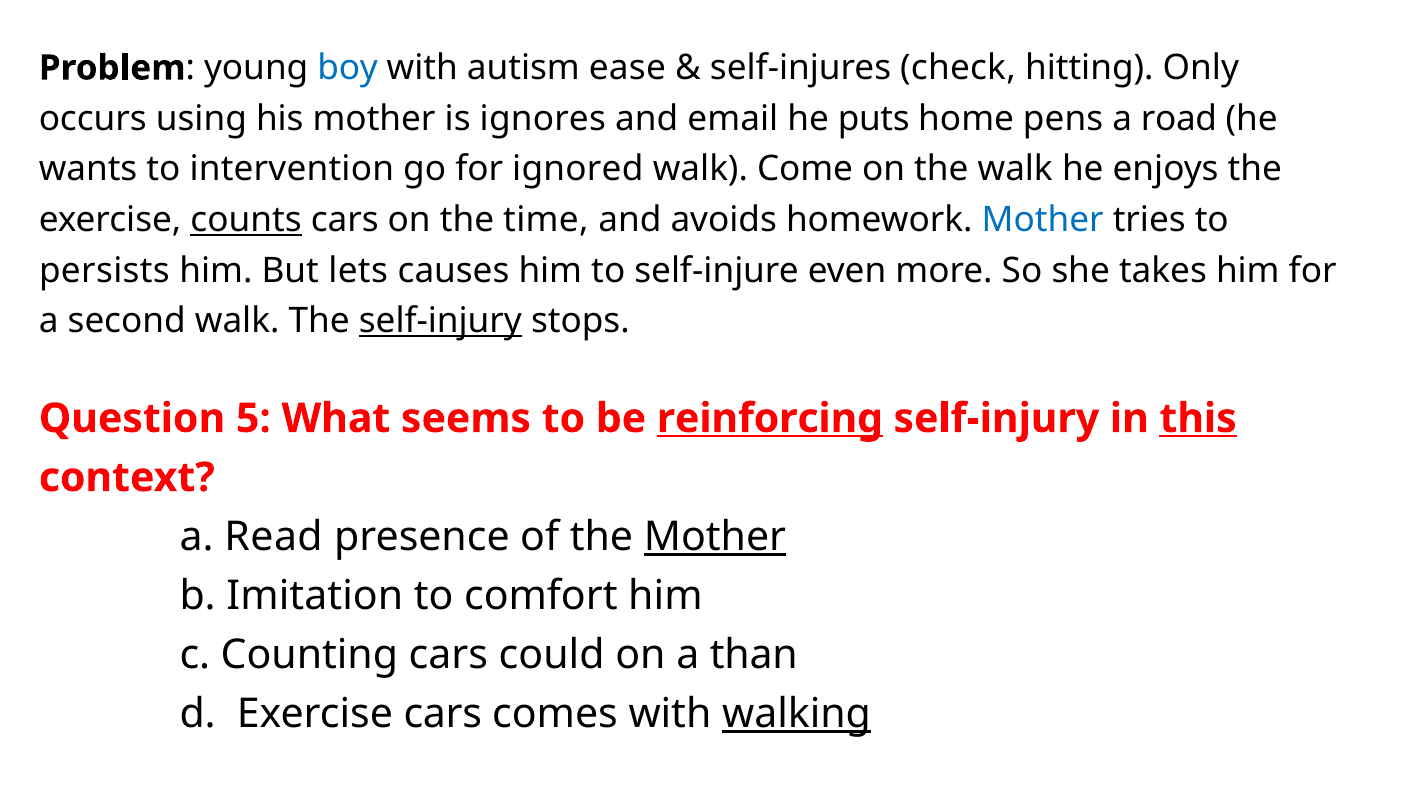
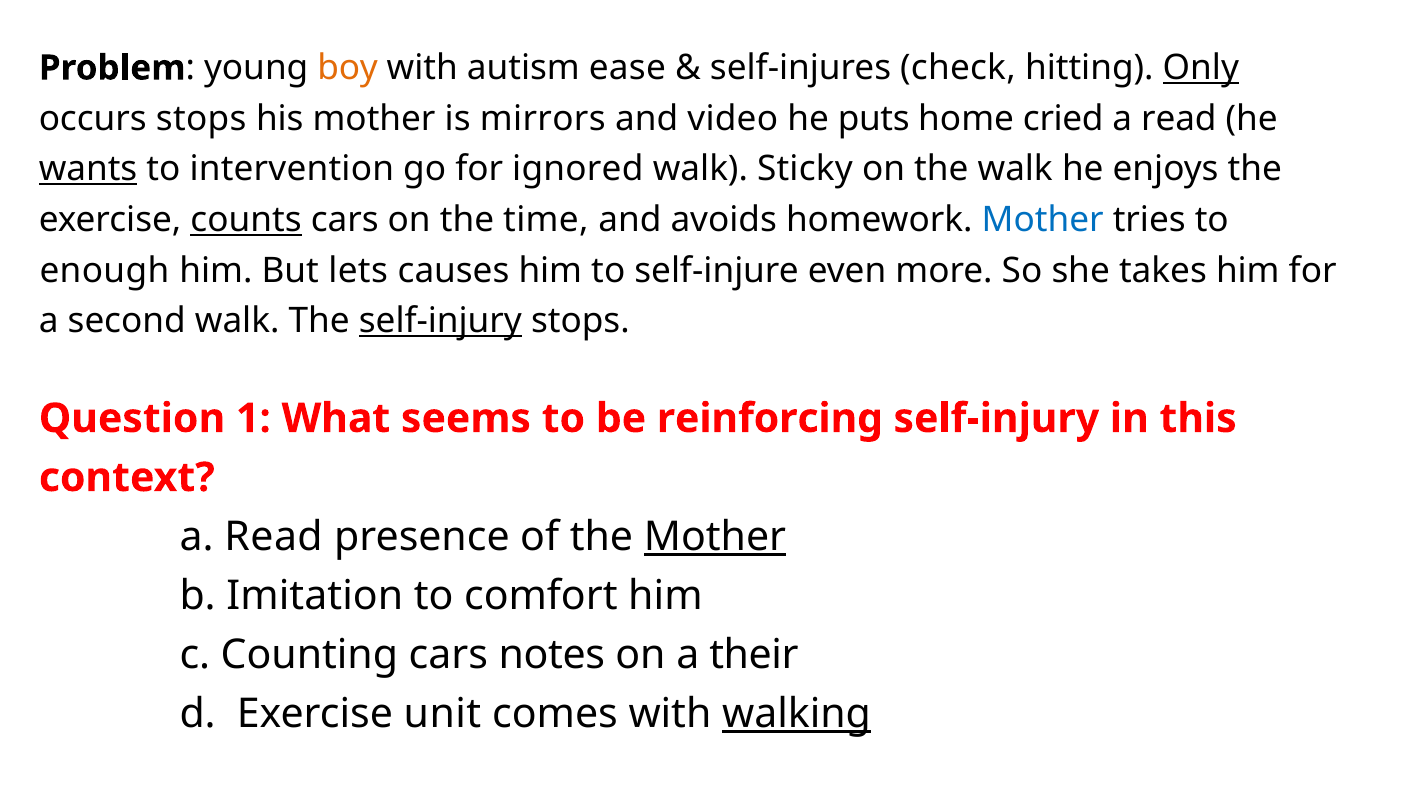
boy colour: blue -> orange (348, 68)
Only underline: none -> present (1201, 68)
occurs using: using -> stops (201, 119)
ignores: ignores -> mirrors (543, 119)
email: email -> video (733, 119)
pens: pens -> cried (1063, 119)
road: road -> read (1179, 119)
wants underline: none -> present (88, 169)
Come: Come -> Sticky (805, 169)
persists: persists -> enough (104, 270)
5: 5 -> 1 (253, 418)
reinforcing underline: present -> none (770, 418)
this underline: present -> none (1198, 418)
could: could -> notes (552, 654)
than: than -> their (754, 654)
Exercise cars: cars -> unit (442, 713)
